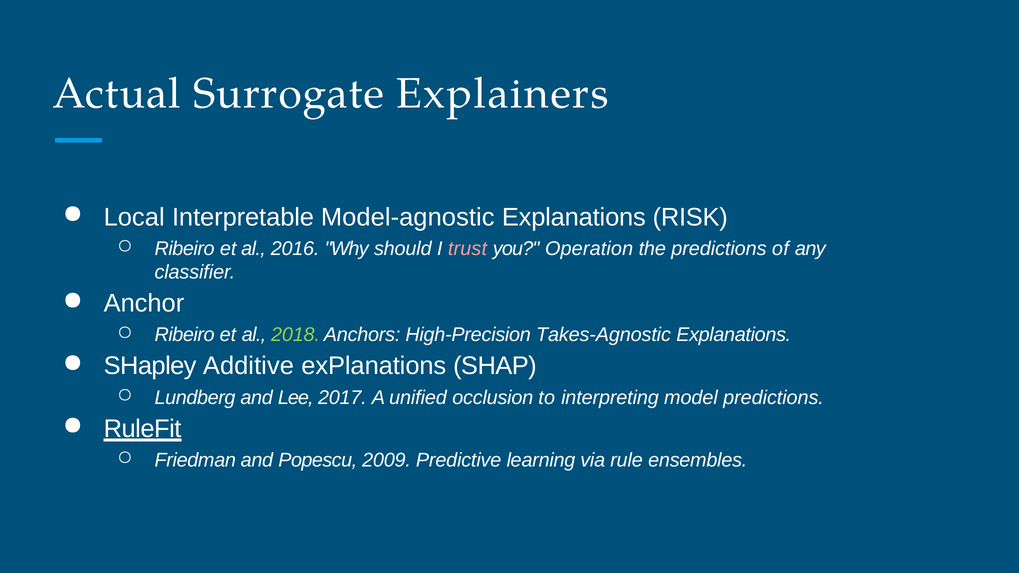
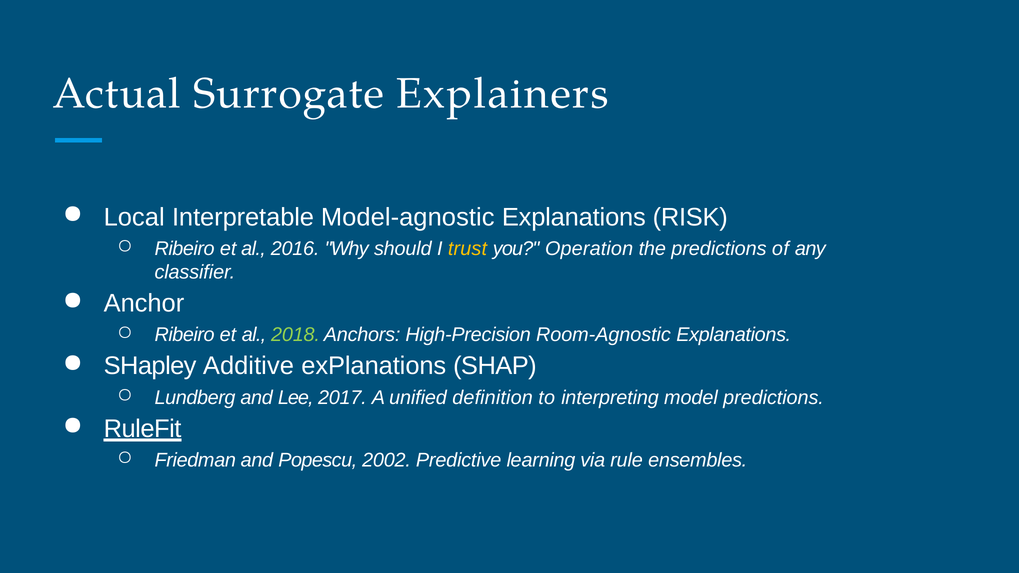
trust colour: pink -> yellow (467, 249)
Takes-Agnostic: Takes-Agnostic -> Room-Agnostic (603, 335)
occlusion: occlusion -> deﬁnition (493, 398)
2009: 2009 -> 2002 (387, 460)
